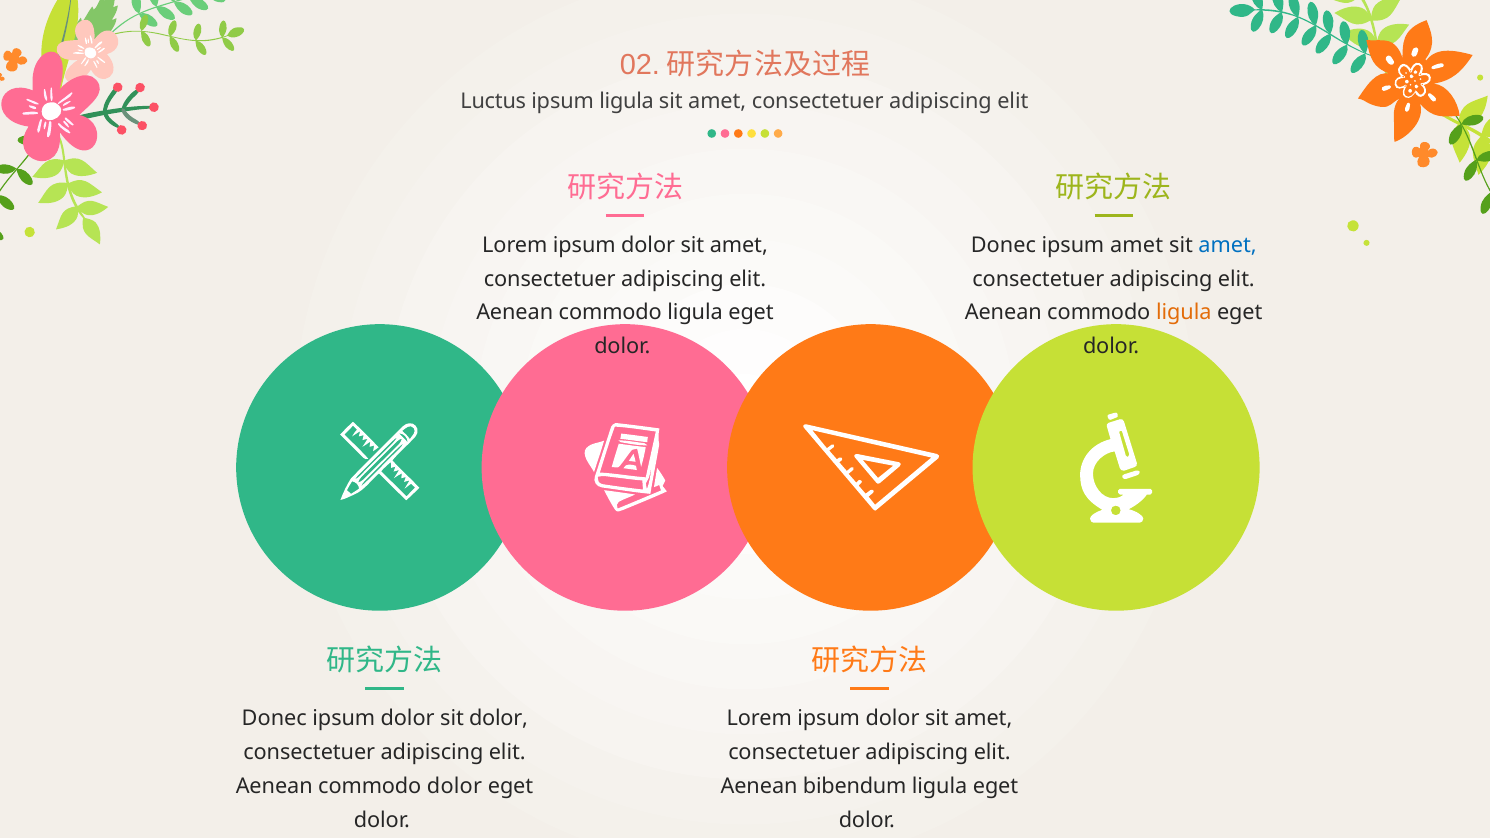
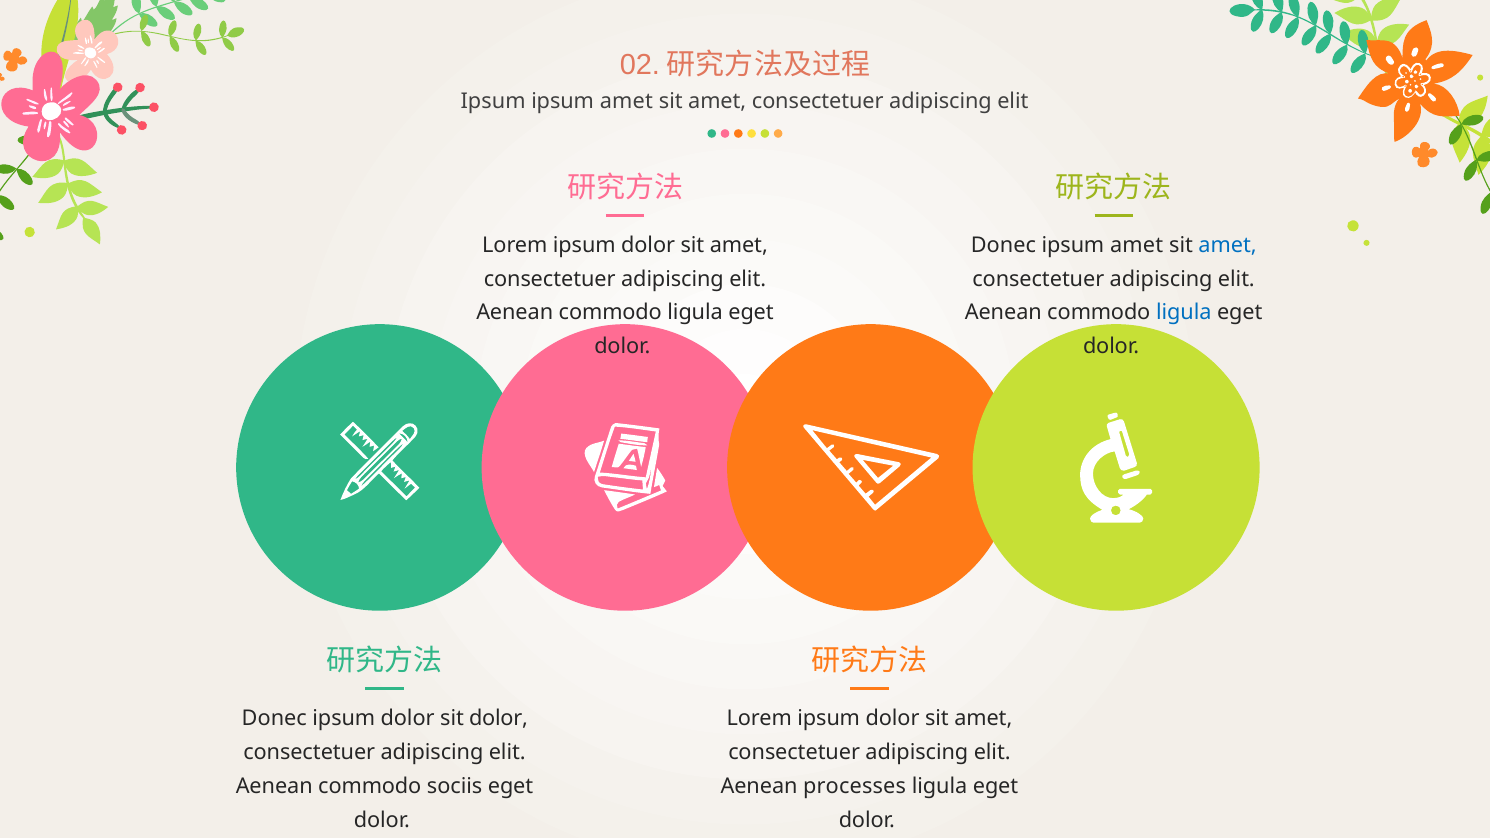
Luctus: Luctus -> Ipsum (493, 101)
ligula: ligula -> amet (626, 101)
ligula colour: orange -> blue (1184, 313)
commodo dolor: dolor -> sociis (455, 786)
bibendum: bibendum -> processes (855, 786)
